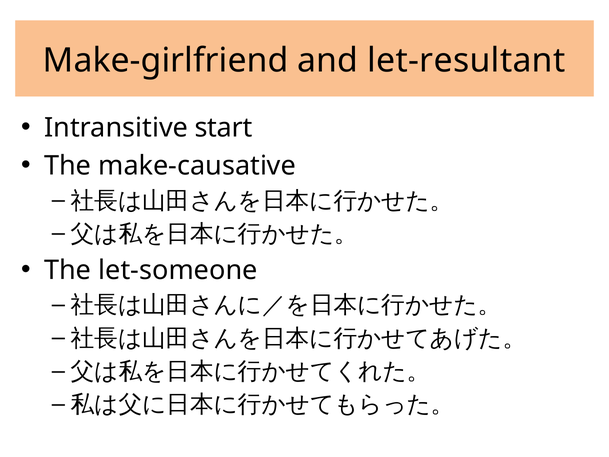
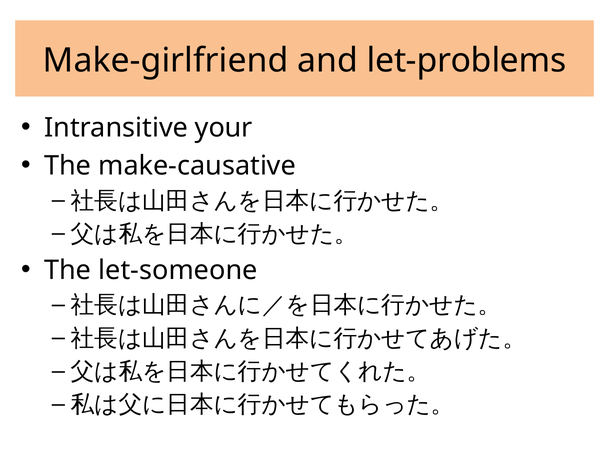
let-resultant: let-resultant -> let-problems (467, 61)
start: start -> your (224, 128)
